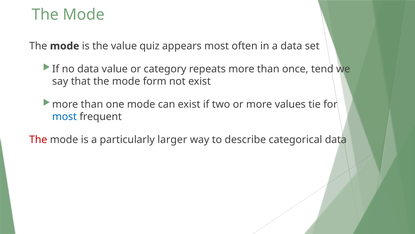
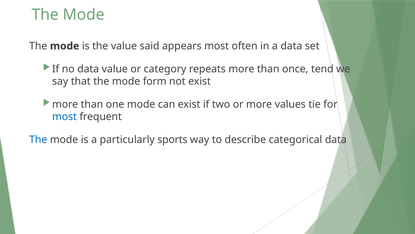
quiz: quiz -> said (150, 46)
The colour: red -> blue (38, 139)
larger: larger -> sports (172, 139)
